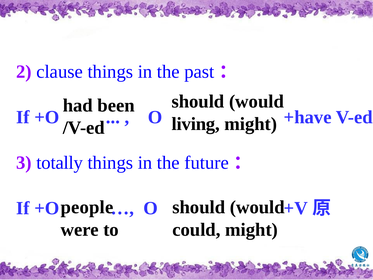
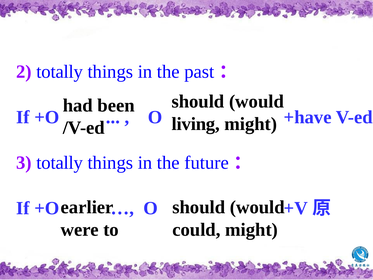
2 clause: clause -> totally (60, 72)
people: people -> earlier (87, 207)
